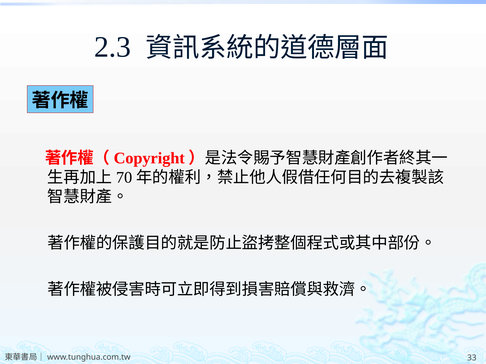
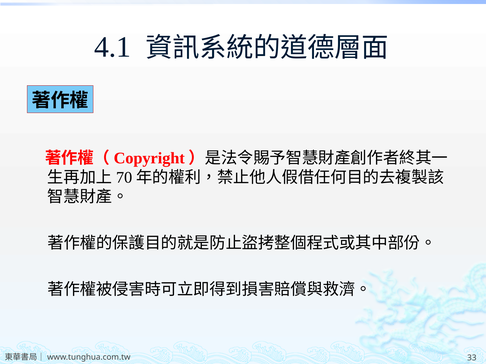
2.3: 2.3 -> 4.1 (113, 47)
